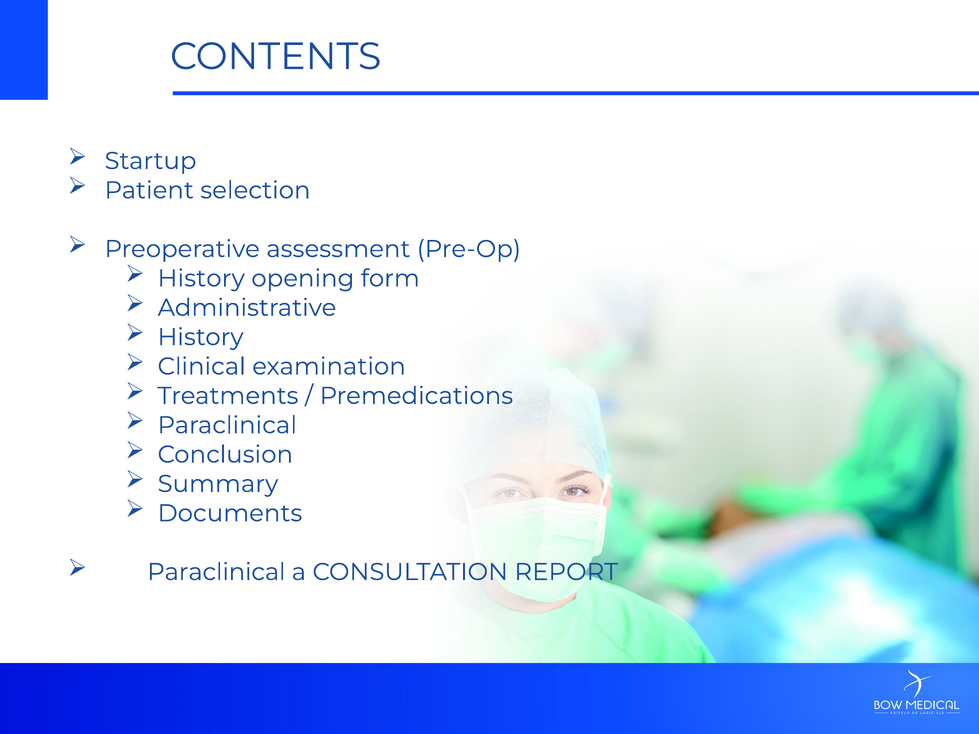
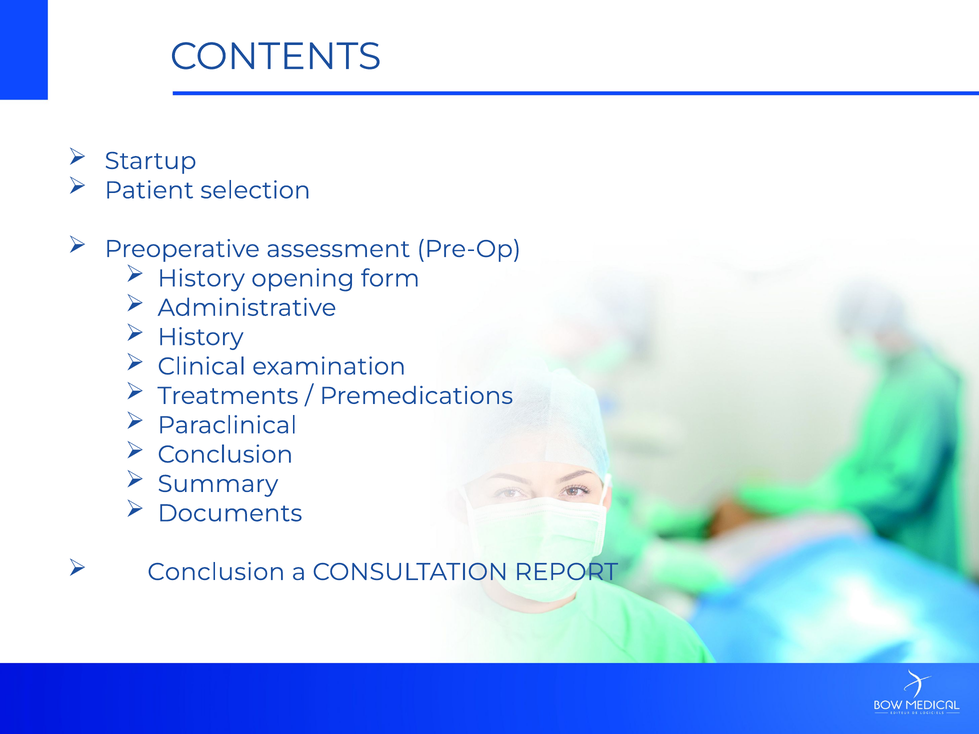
Paraclinical: Paraclinical -> Conclusion (216, 572)
